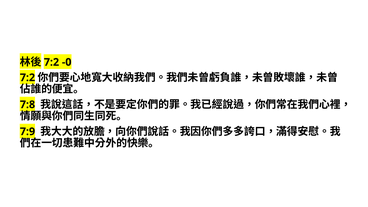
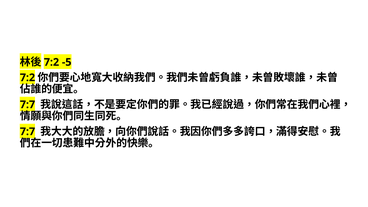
-0: -0 -> -5 (67, 62)
7:8: 7:8 -> 7:7 (27, 105)
7:9: 7:9 -> 7:7 (27, 132)
